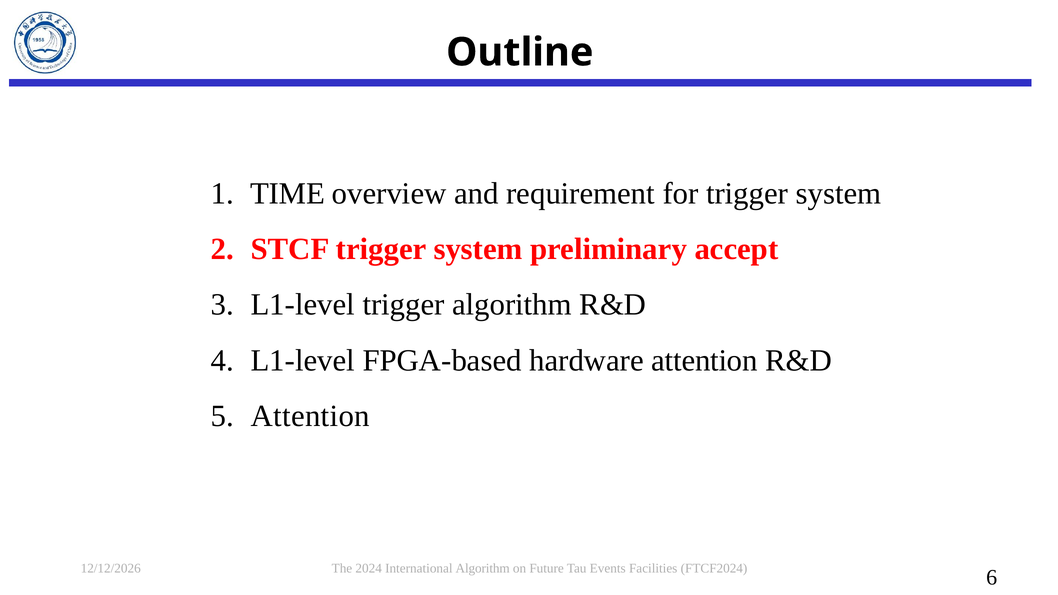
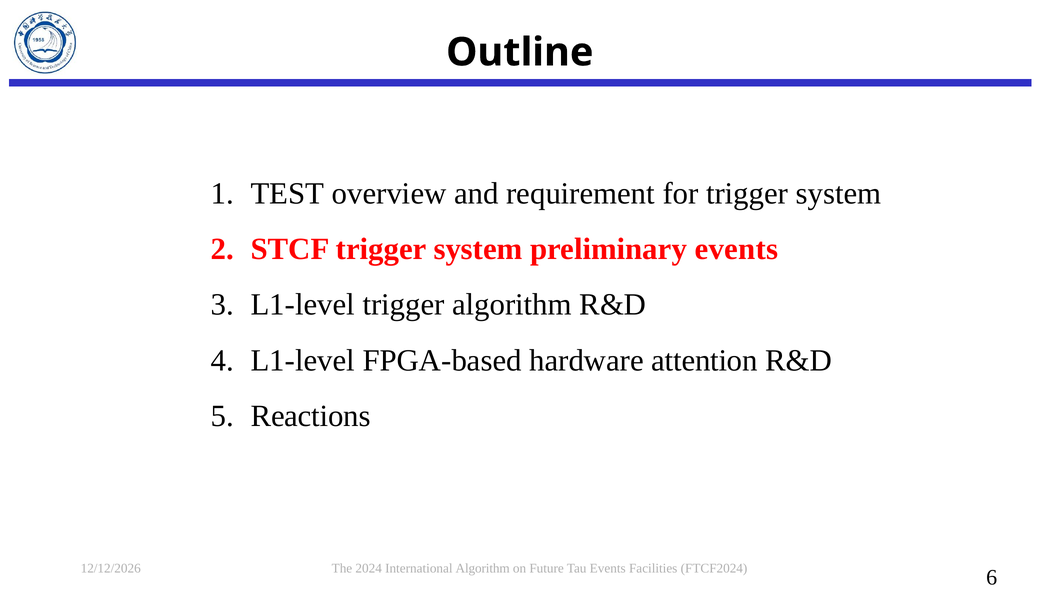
TIME: TIME -> TEST (287, 194)
preliminary accept: accept -> events (736, 249)
Attention: Attention -> Reactions (311, 416)
